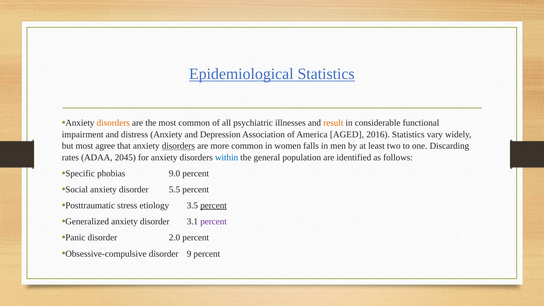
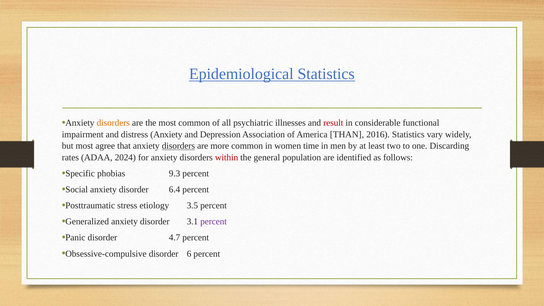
result colour: orange -> red (333, 123)
AGED: AGED -> THAN (347, 134)
falls: falls -> time (311, 146)
2045: 2045 -> 2024 (125, 157)
within colour: blue -> red (227, 157)
9.0: 9.0 -> 9.3 (175, 173)
5.5: 5.5 -> 6.4 (175, 189)
percent underline: present -> none (214, 206)
2.0: 2.0 -> 4.7 (175, 238)
9: 9 -> 6 (189, 254)
